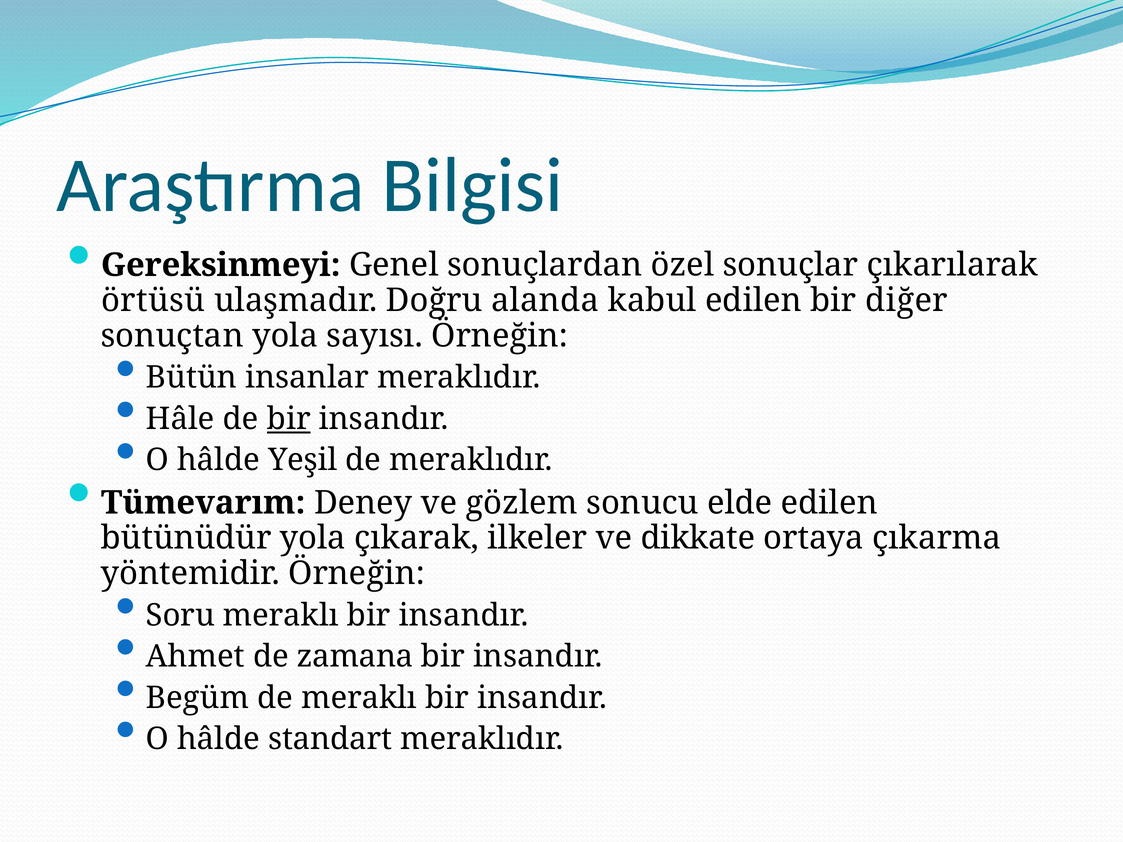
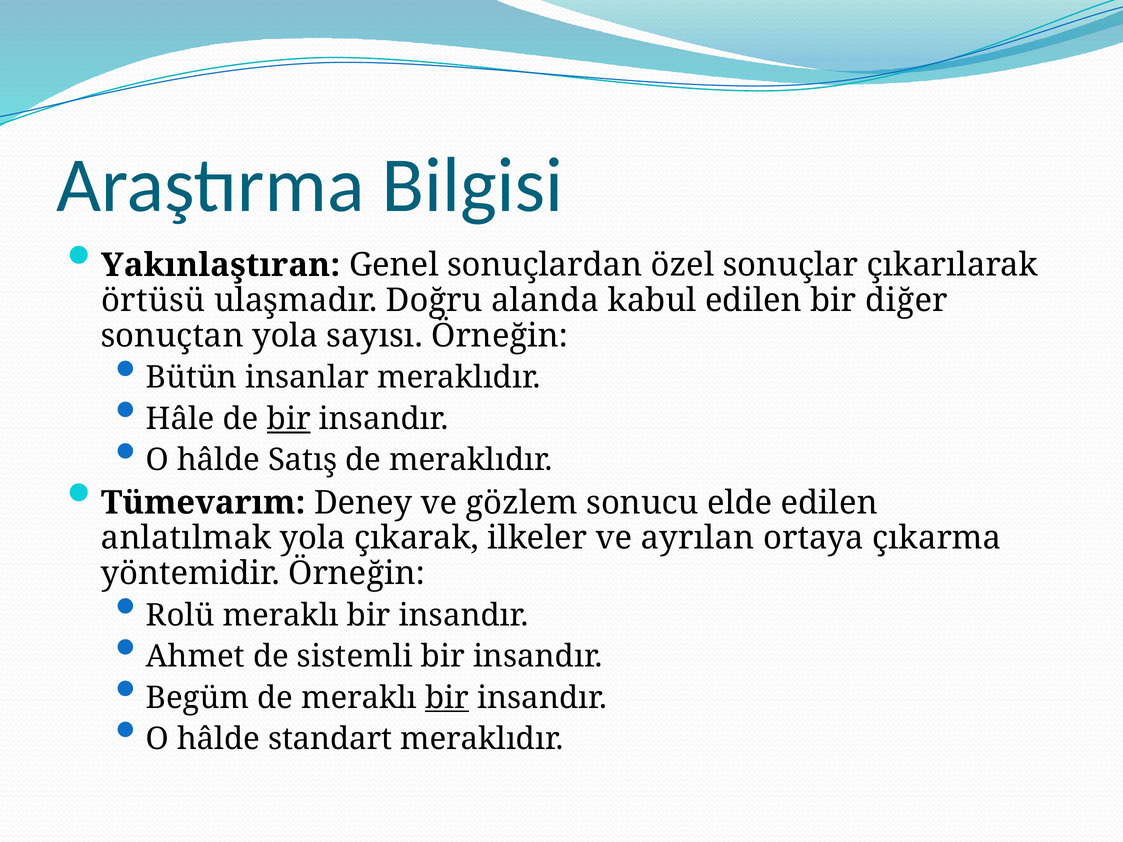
Gereksinmeyi: Gereksinmeyi -> Yakınlaştıran (221, 265)
Yeşil: Yeşil -> Satış (303, 460)
bütünüdür: bütünüdür -> anlatılmak (186, 538)
dikkate: dikkate -> ayrılan (698, 538)
Soru: Soru -> Rolü (180, 616)
zamana: zamana -> sistemli (355, 657)
bir underline: none -> present (447, 698)
